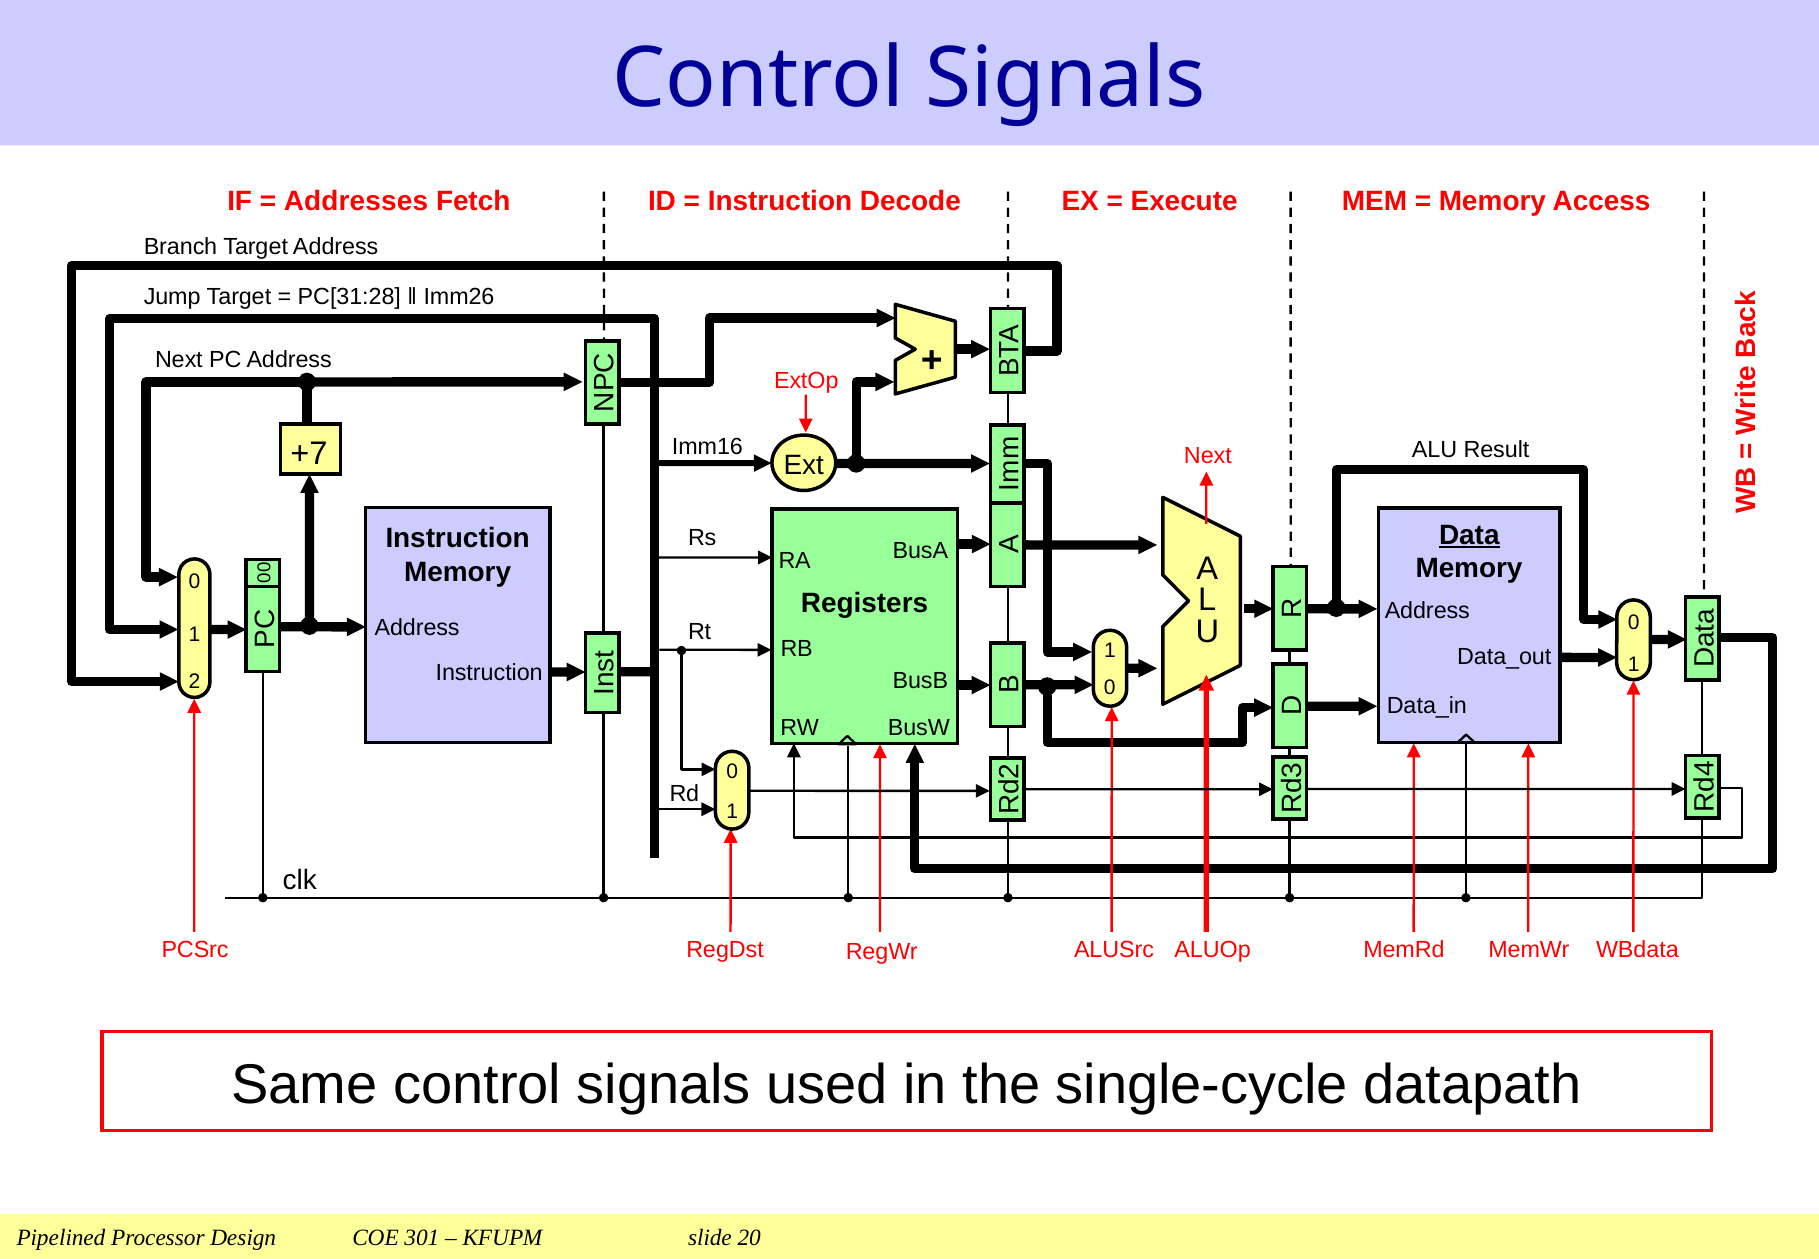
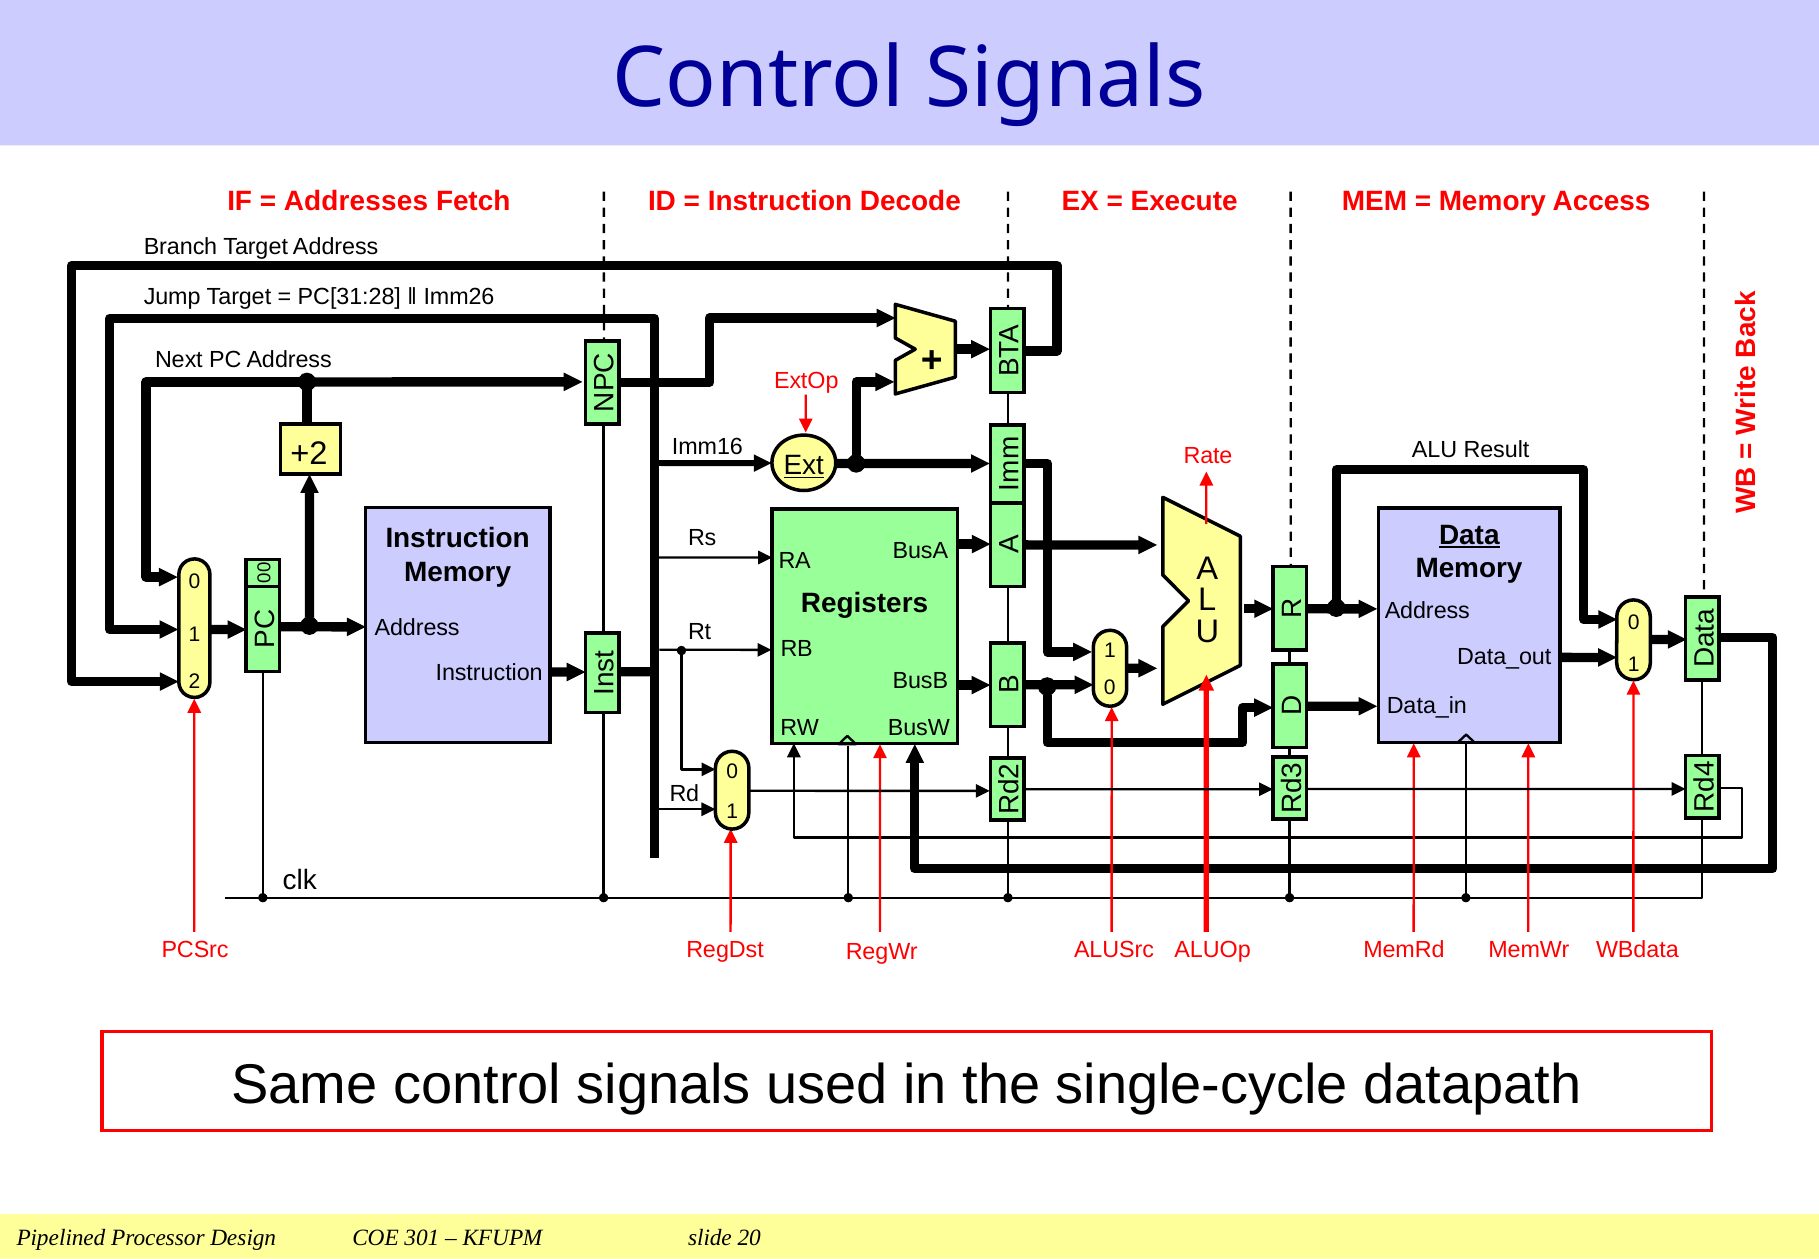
+7: +7 -> +2 (309, 453)
Next: Next -> Rate (1208, 456)
Ext underline: none -> present (804, 466)
